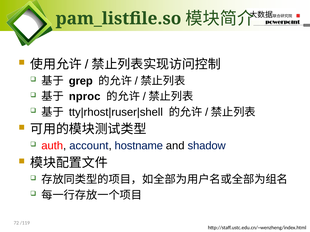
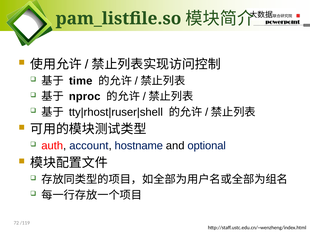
grep: grep -> time (81, 81)
shadow: shadow -> optional (207, 146)
